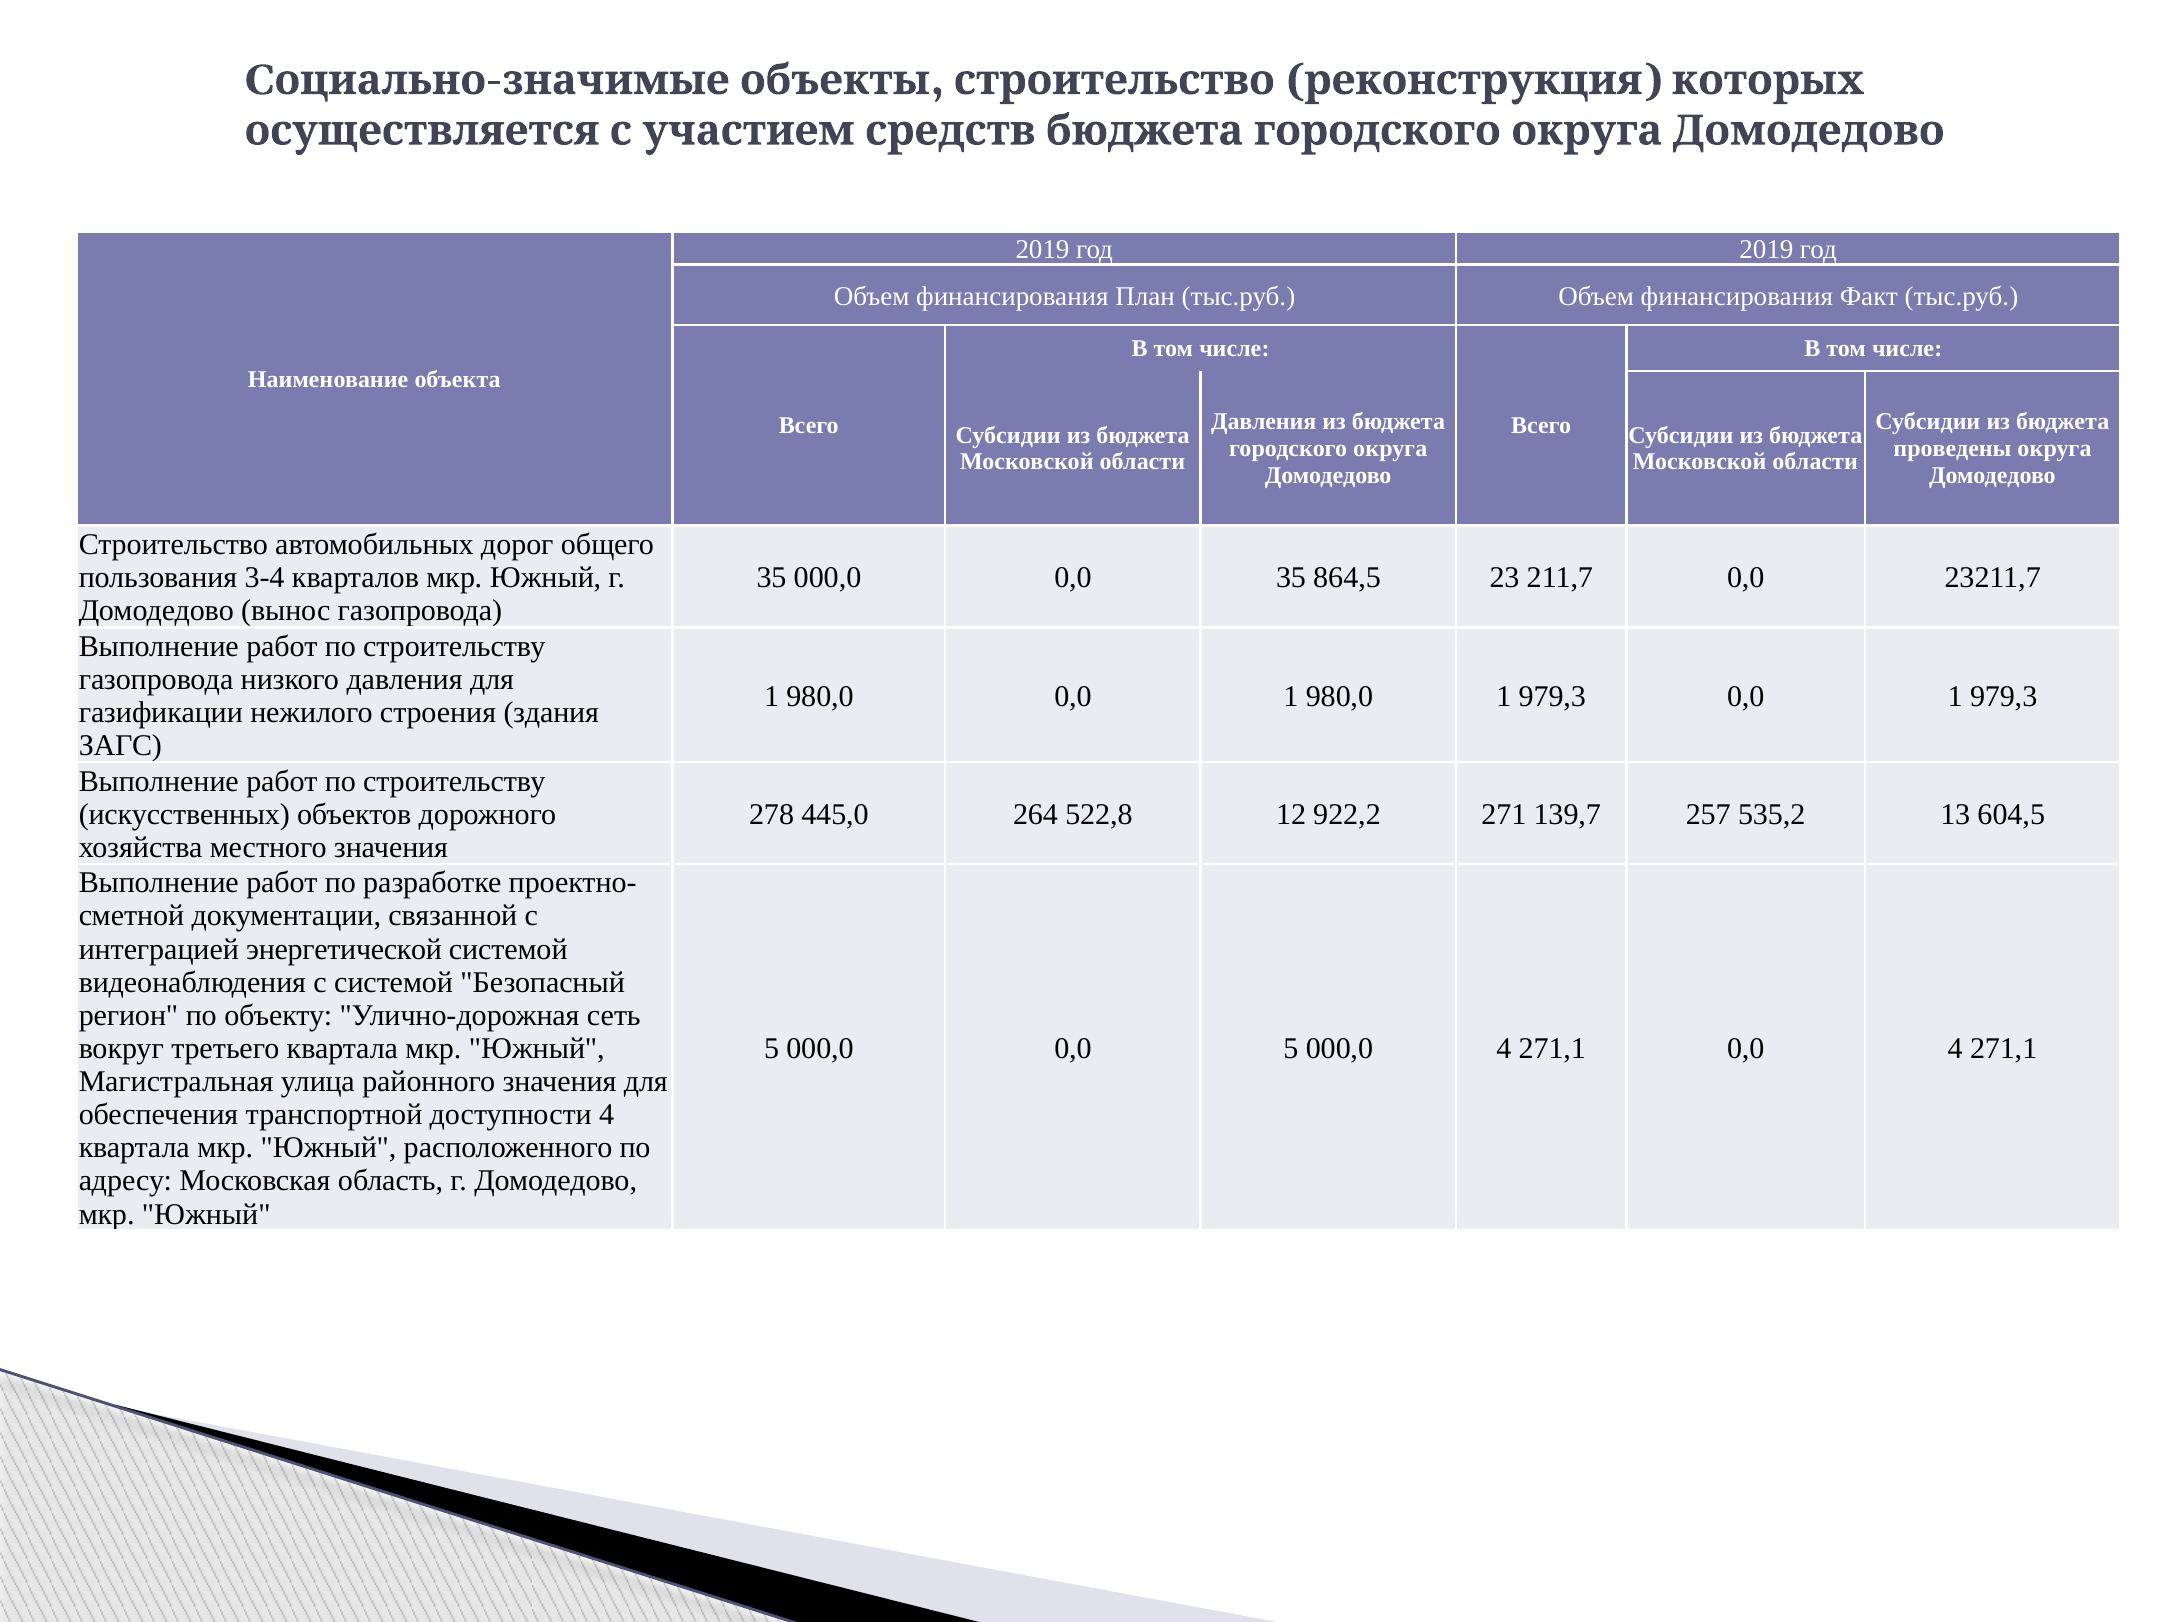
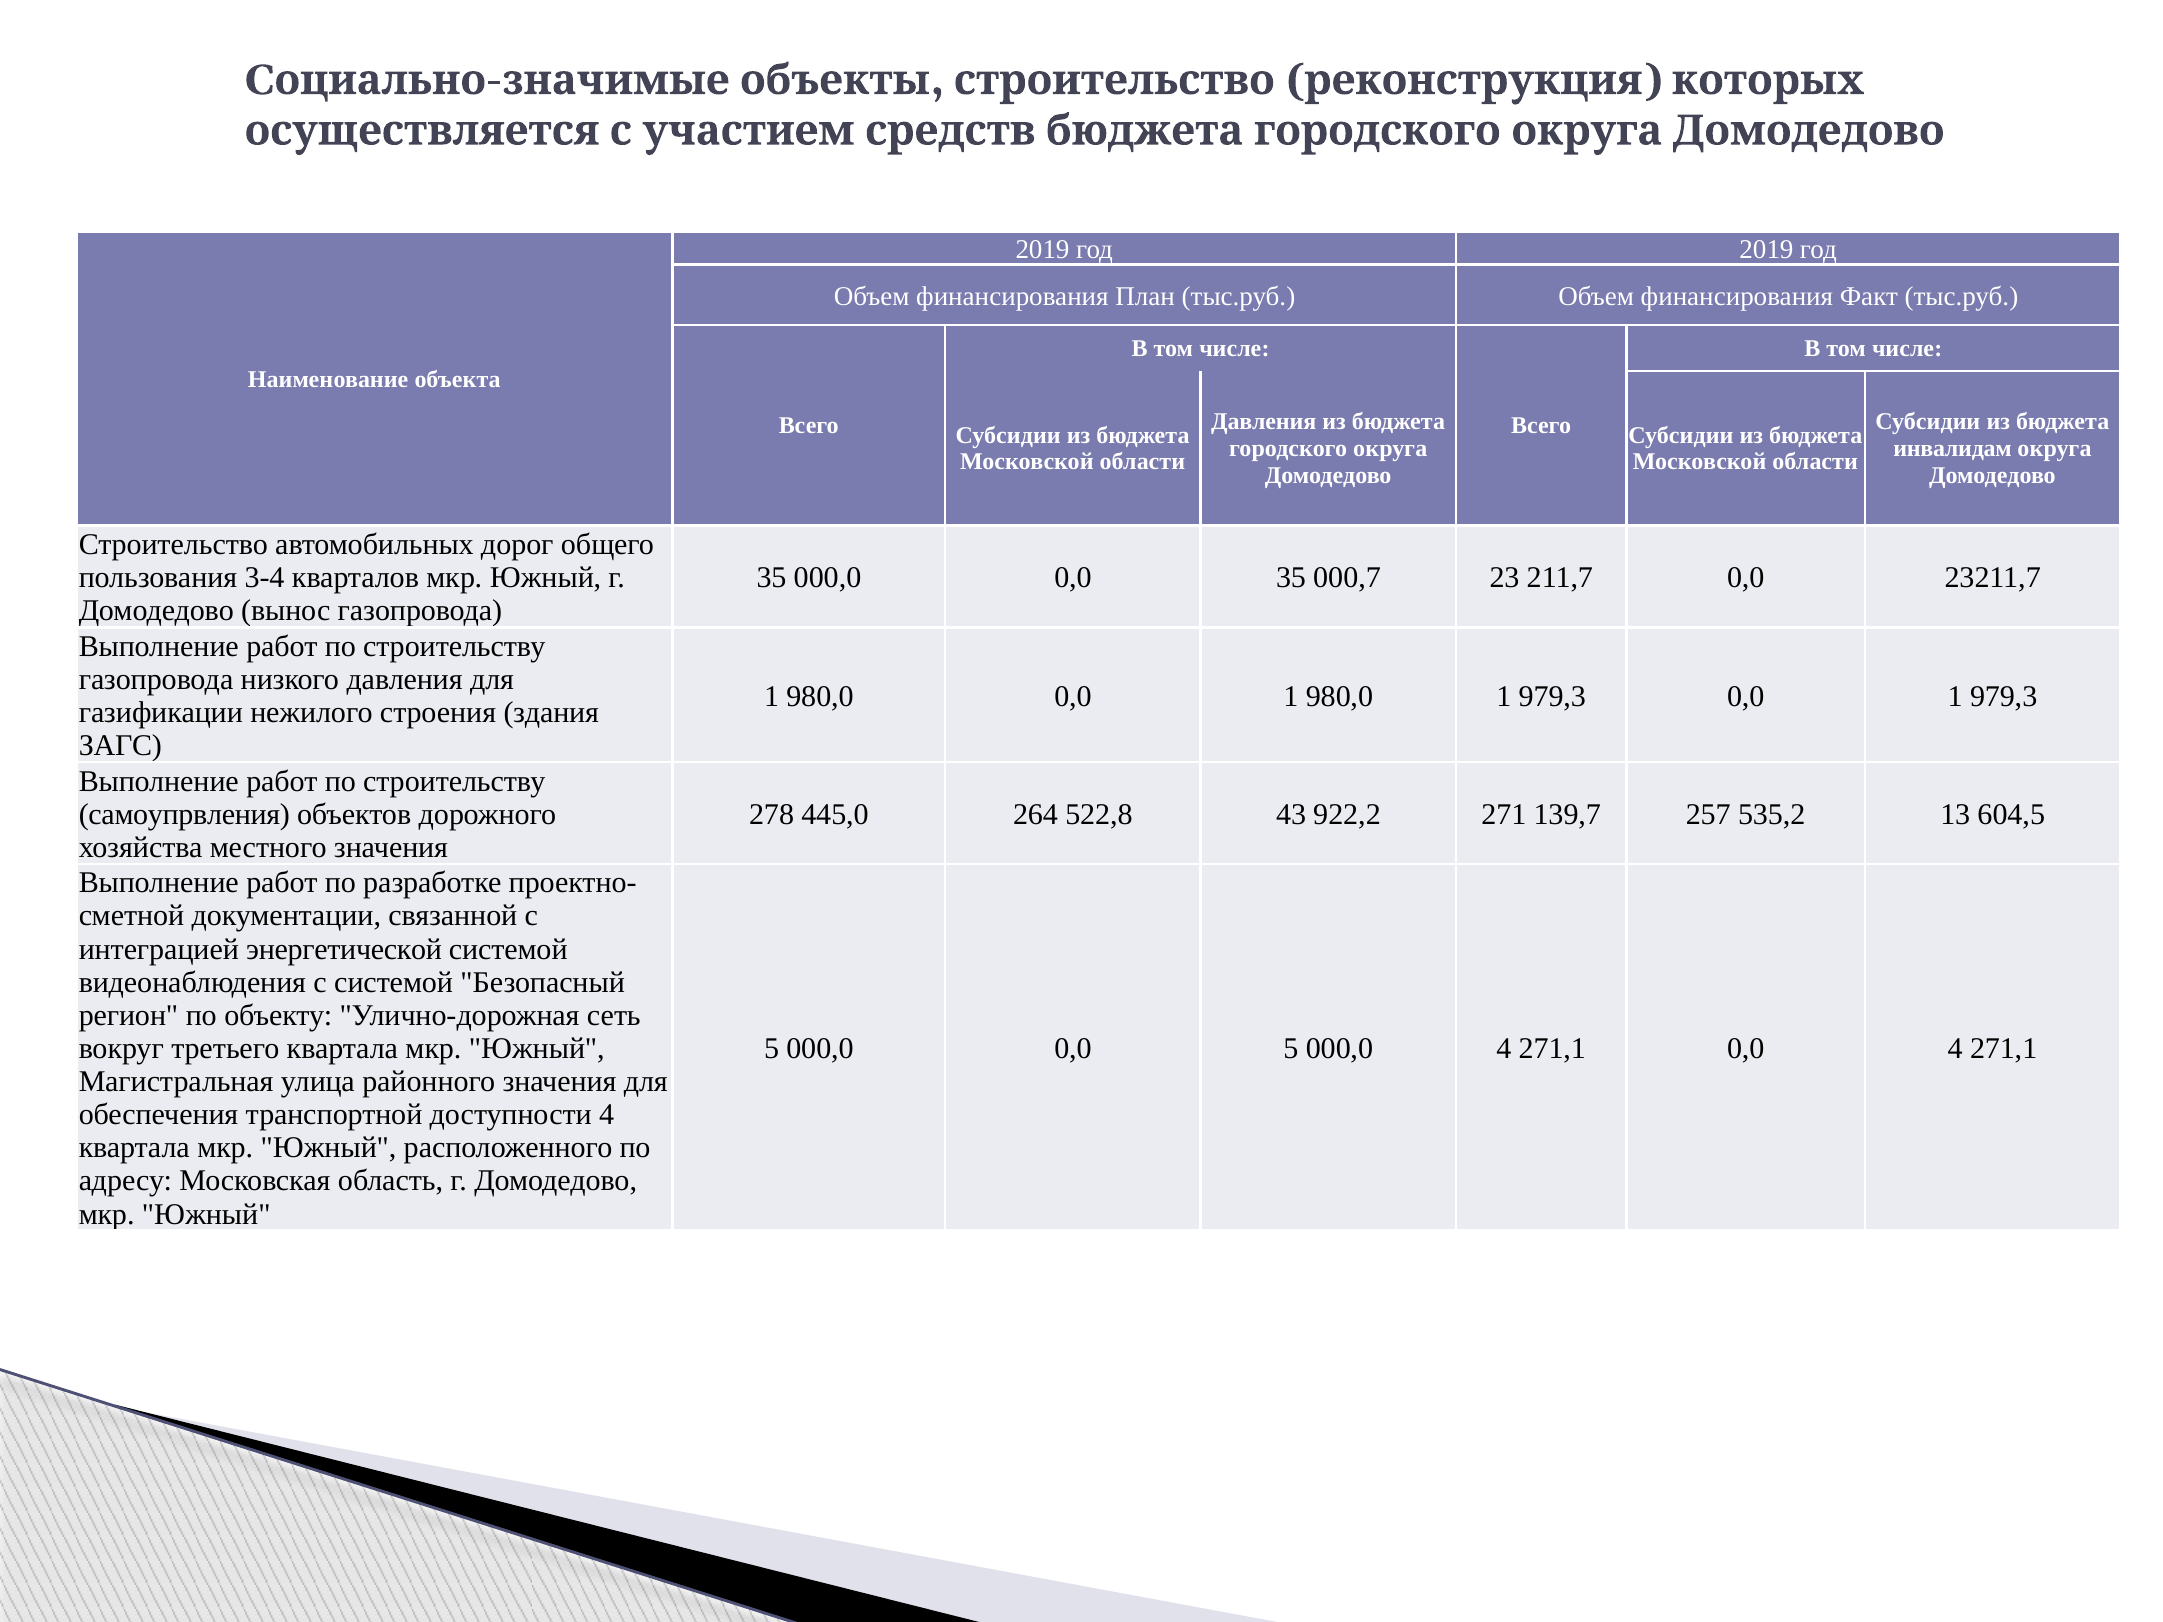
проведены: проведены -> инвалидам (1953, 449)
864,5: 864,5 -> 000,7 (1347, 578)
12: 12 -> 43 (1291, 814)
искусственных: искусственных -> самоупрвления (184, 814)
